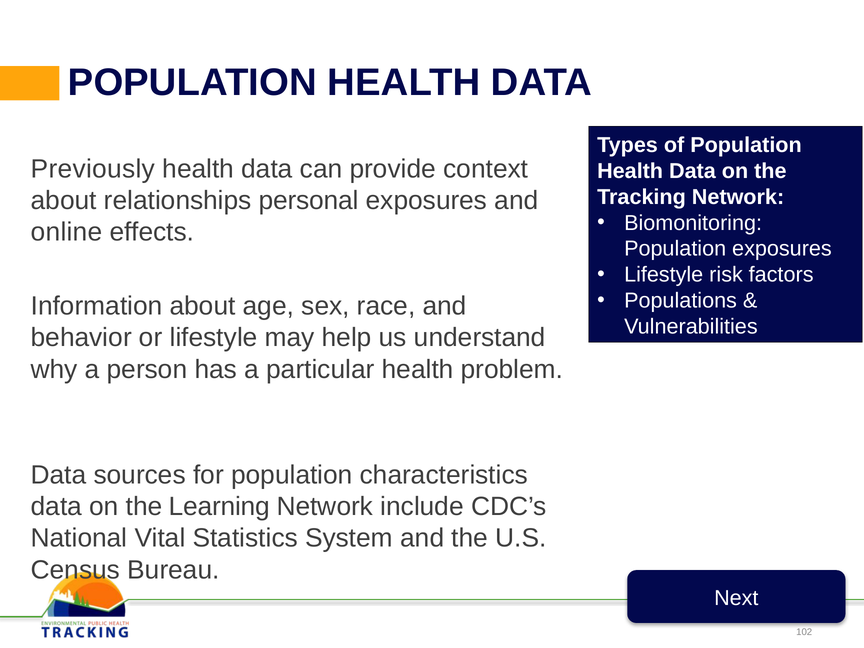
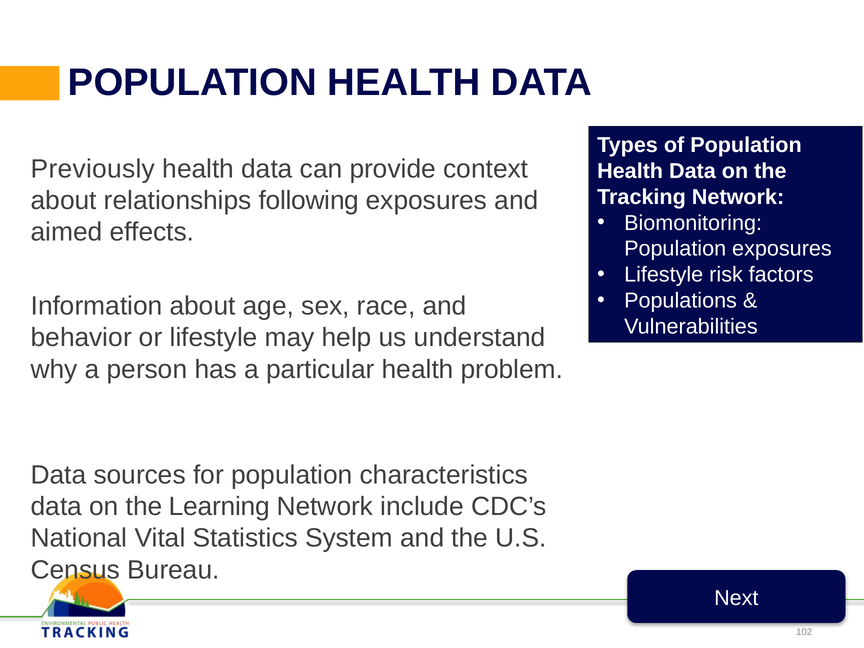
personal: personal -> following (309, 200)
online: online -> aimed (67, 232)
